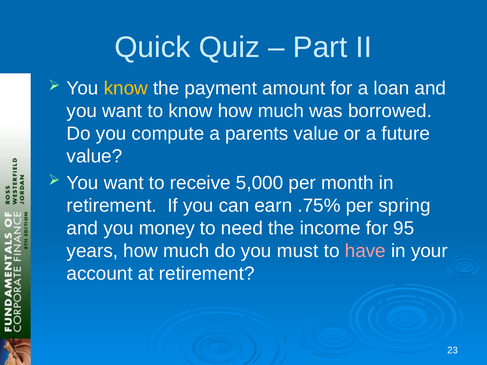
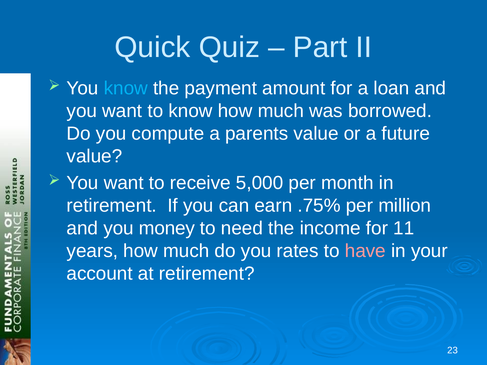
know colour: yellow -> light blue (126, 88)
spring: spring -> million (405, 206)
95: 95 -> 11 (404, 228)
must: must -> rates (298, 251)
